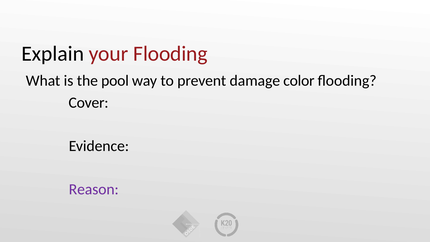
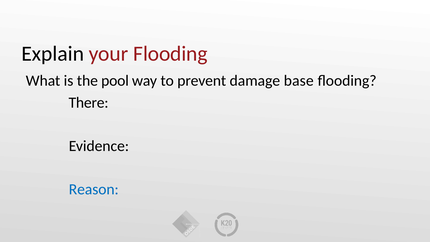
color: color -> base (299, 81)
Cover: Cover -> There (89, 103)
Reason colour: purple -> blue (94, 189)
